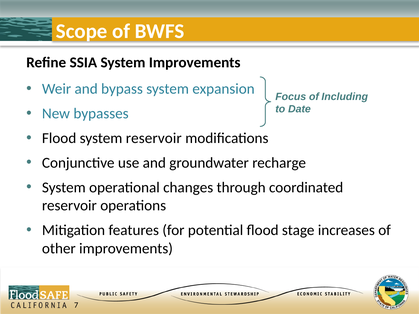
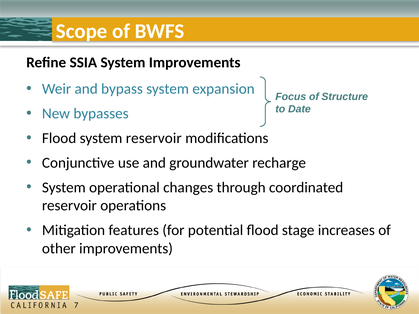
Including: Including -> Structure (345, 97)
